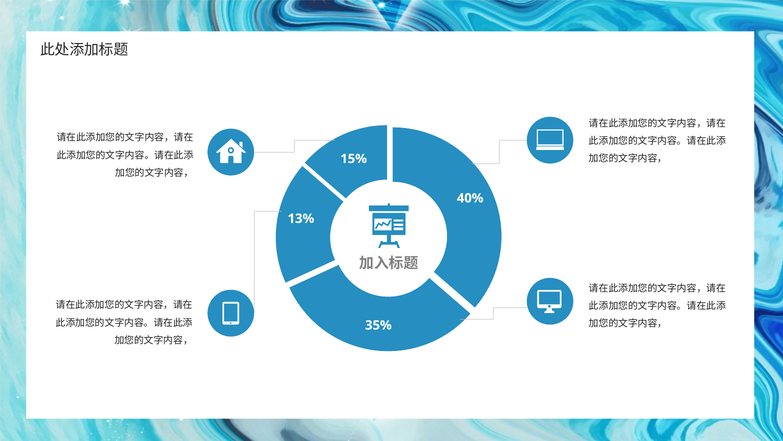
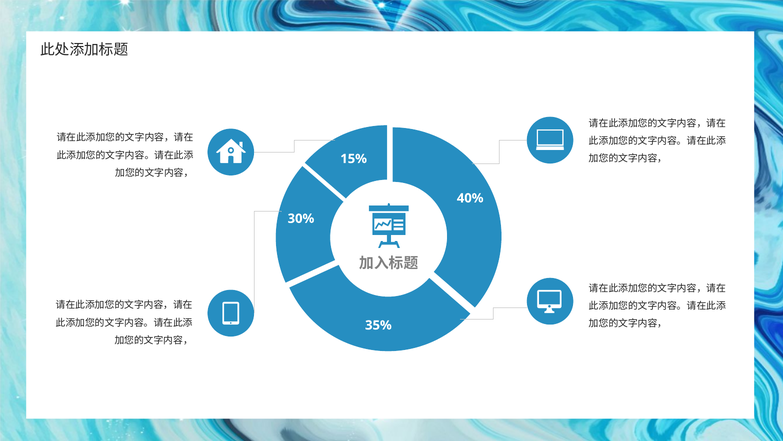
13%: 13% -> 30% (301, 218)
